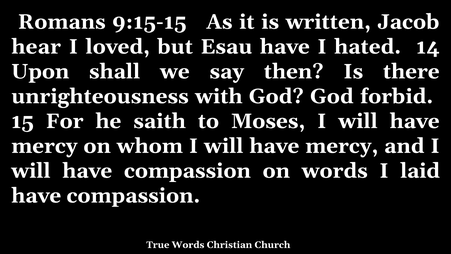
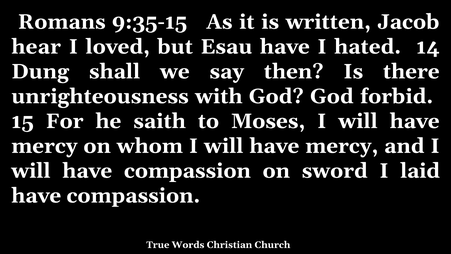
9:15-15: 9:15-15 -> 9:35-15 (149, 22)
Upon: Upon -> Dung (40, 71)
on words: words -> sword (335, 171)
